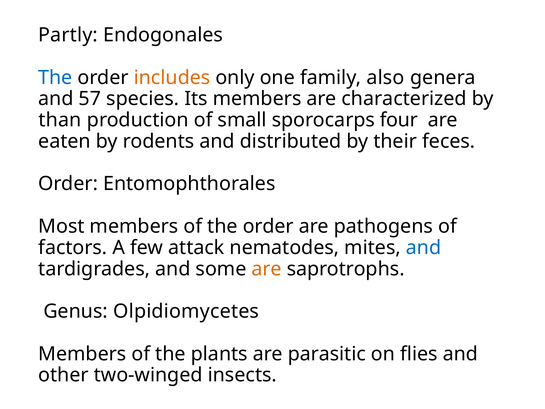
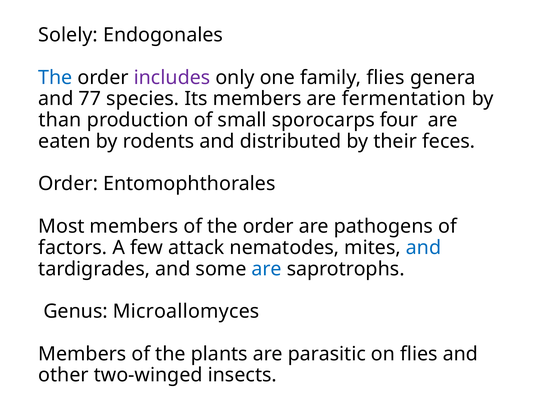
Partly: Partly -> Solely (68, 35)
includes colour: orange -> purple (172, 78)
family also: also -> flies (385, 78)
57: 57 -> 77 (90, 99)
characterized: characterized -> fermentation (404, 99)
are colour: orange -> blue (267, 269)
Olpidiomycetes: Olpidiomycetes -> Microallomyces (186, 311)
